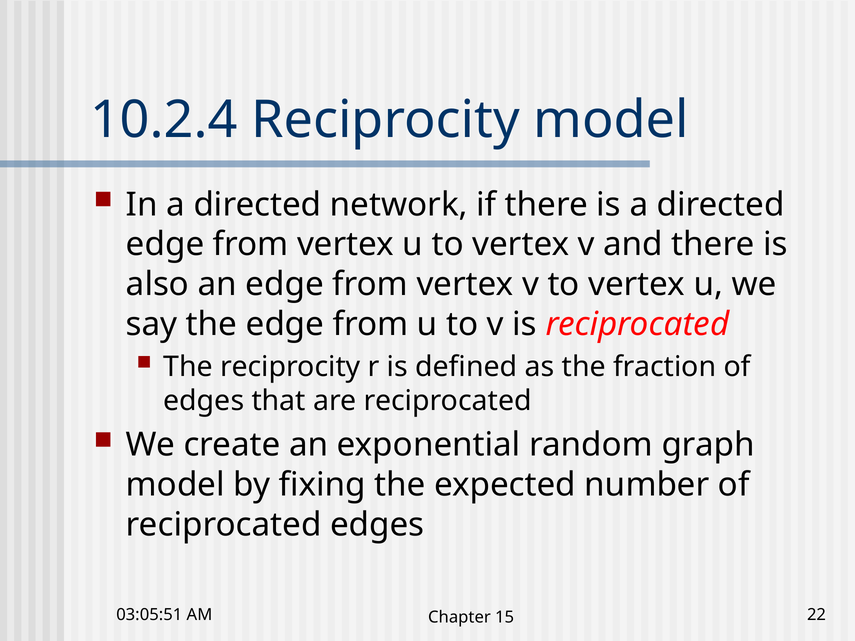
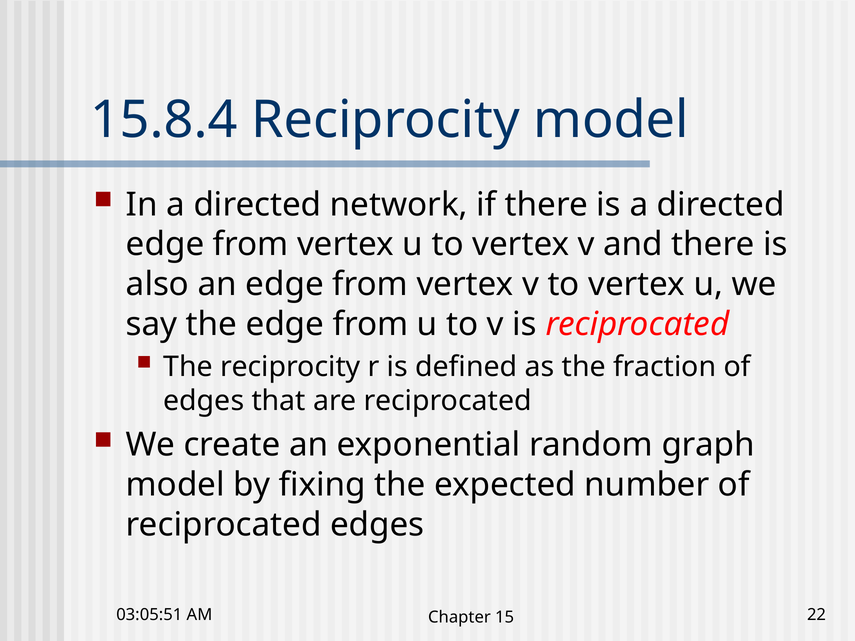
10.2.4: 10.2.4 -> 15.8.4 (164, 120)
